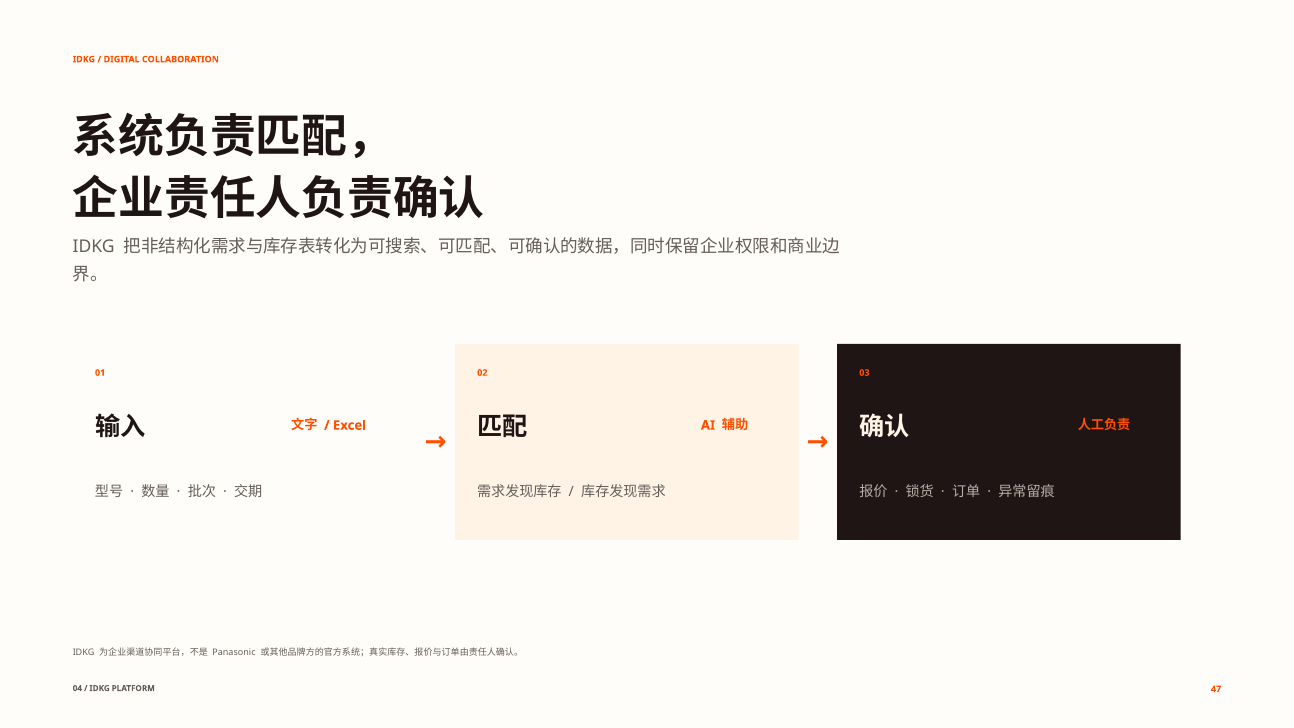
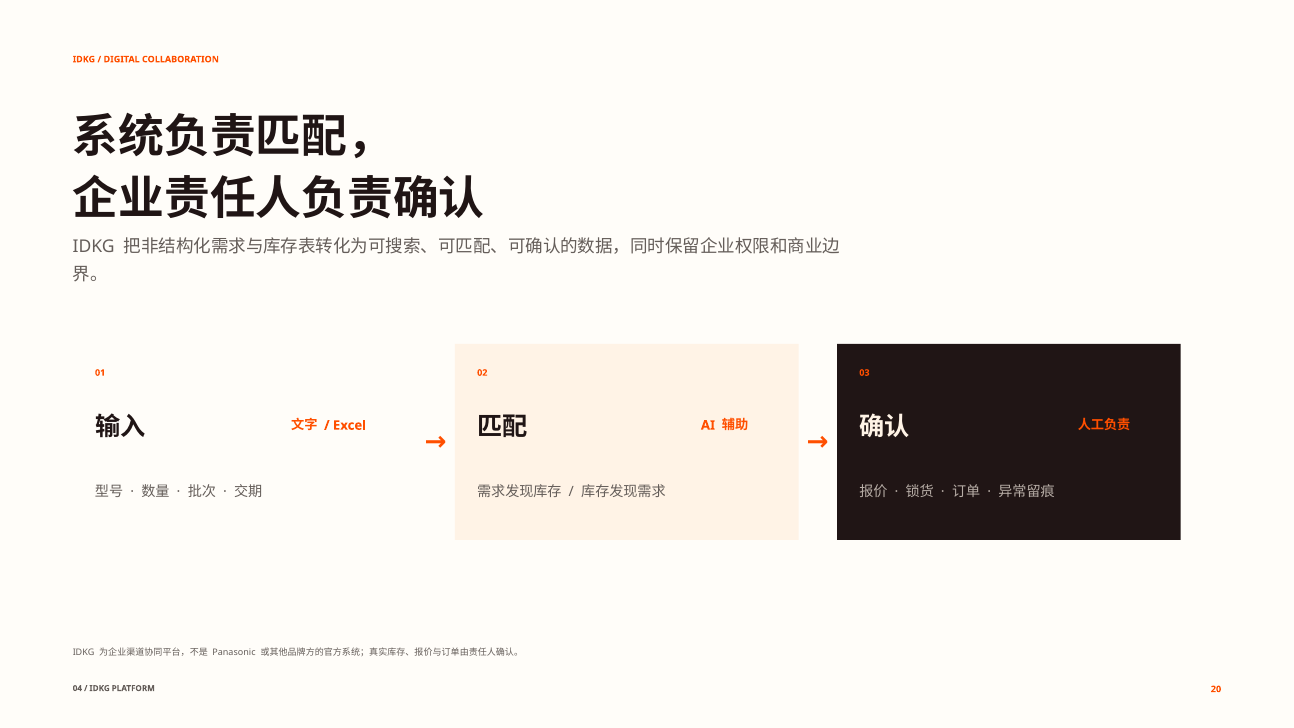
47: 47 -> 20 (1216, 689)
